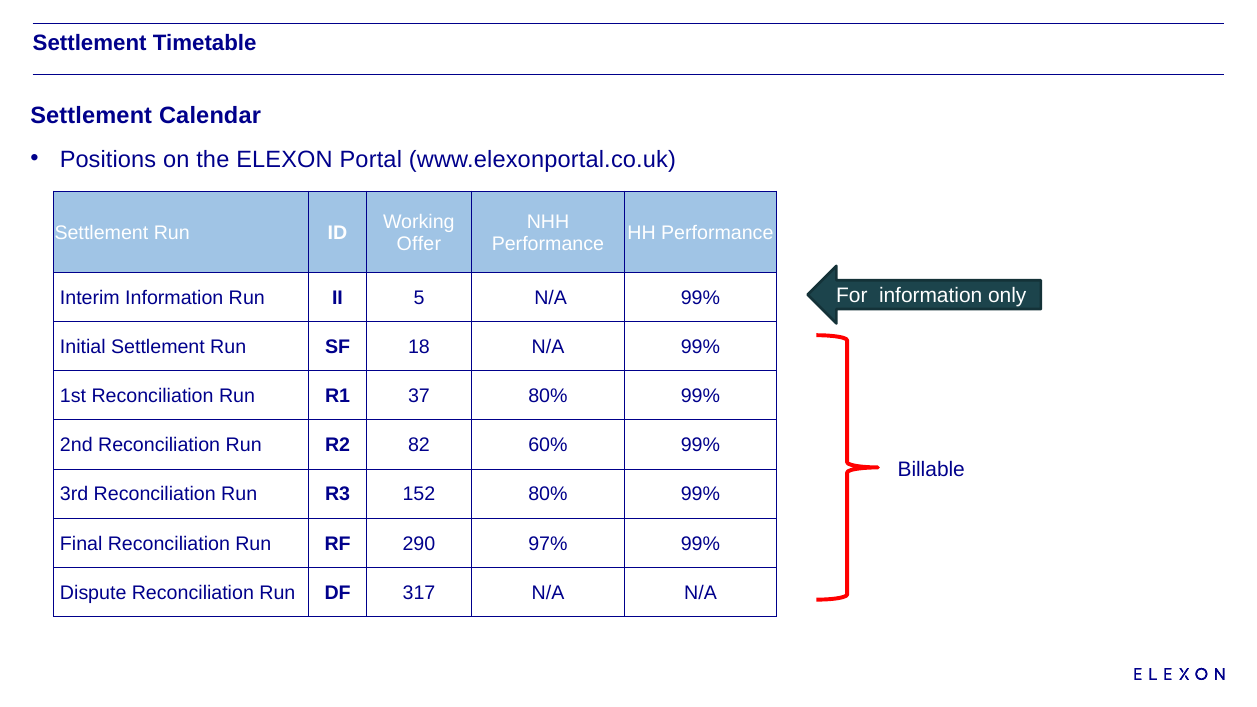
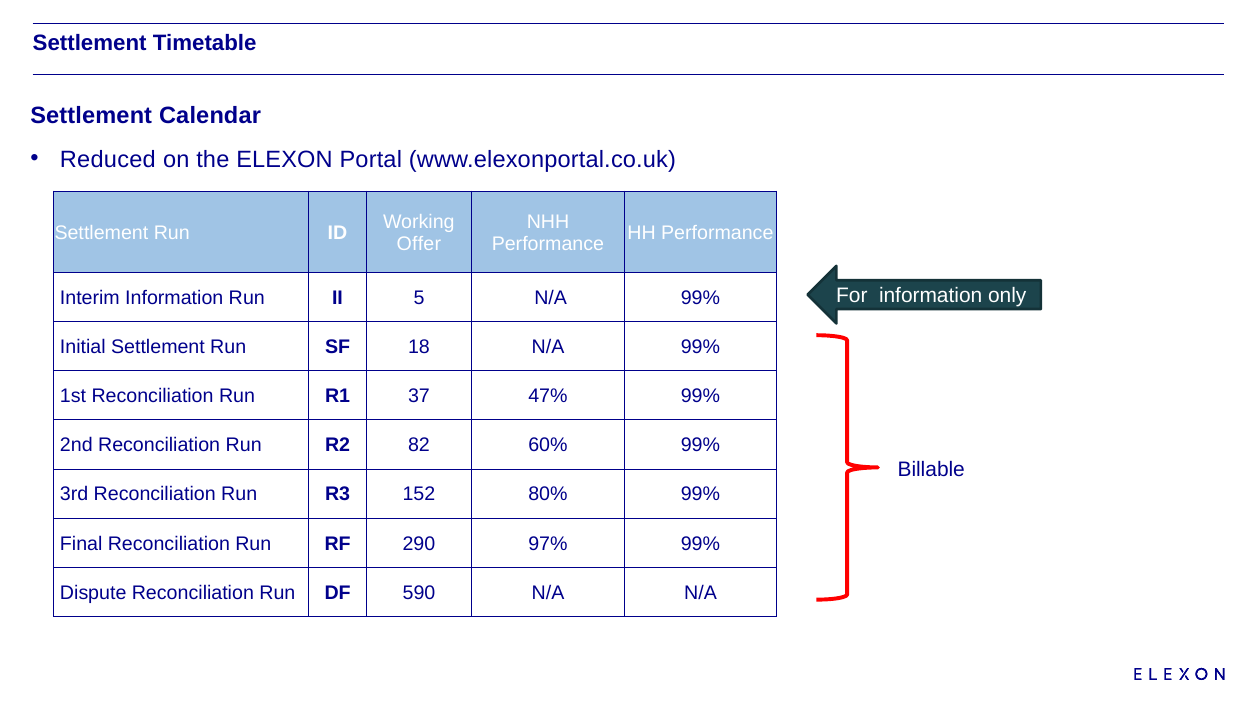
Positions: Positions -> Reduced (108, 159)
37 80%: 80% -> 47% (548, 396)
317: 317 -> 590 (419, 593)
